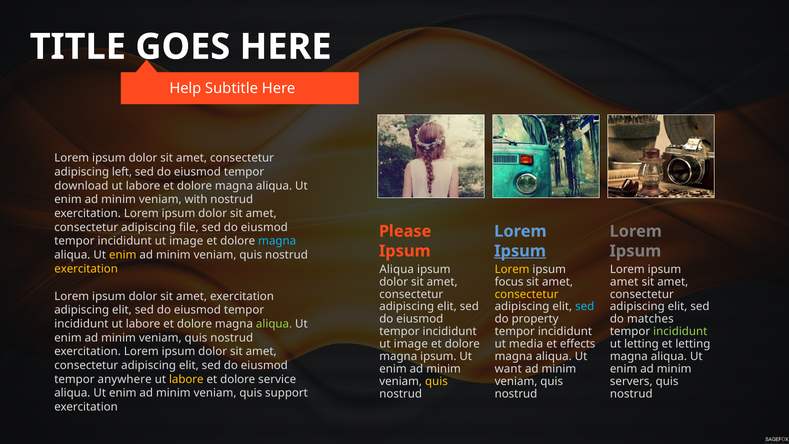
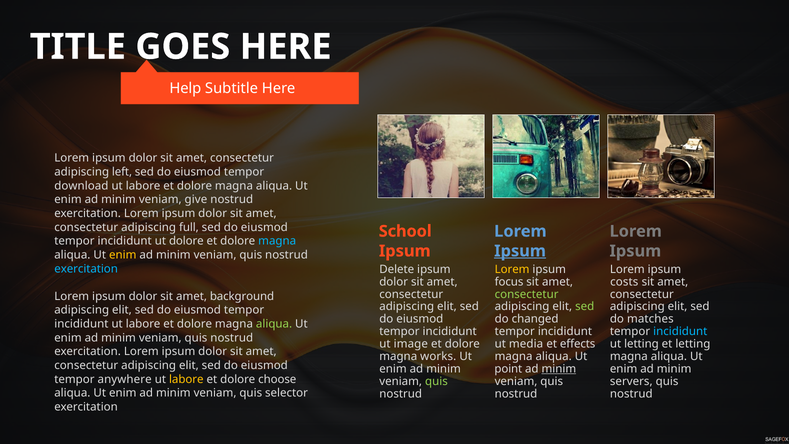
with: with -> give (196, 200)
file: file -> full (189, 227)
Please: Please -> School (405, 231)
image: image -> dolore (186, 241)
exercitation colour: yellow -> light blue (86, 269)
Aliqua: Aliqua -> Delete (397, 269)
amet: amet -> costs (624, 282)
consectetur colour: yellow -> light green (527, 294)
amet exercitation: exercitation -> background (242, 296)
sed colour: light blue -> light green (585, 307)
property: property -> changed (535, 319)
incididunt colour: light green -> light blue (680, 331)
magna ipsum: ipsum -> works (438, 356)
want: want -> point (508, 369)
minim underline: none -> present (559, 369)
service: service -> choose (277, 379)
quis colour: yellow -> light green (436, 381)
support: support -> selector (287, 393)
